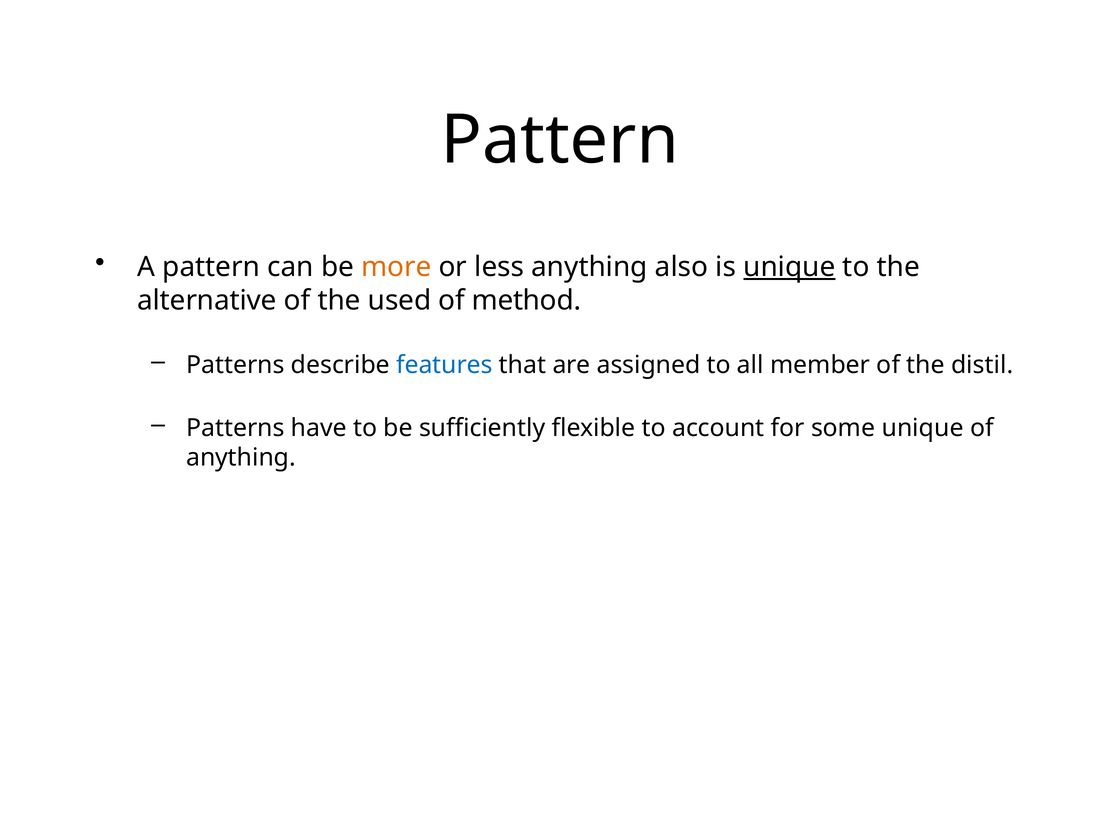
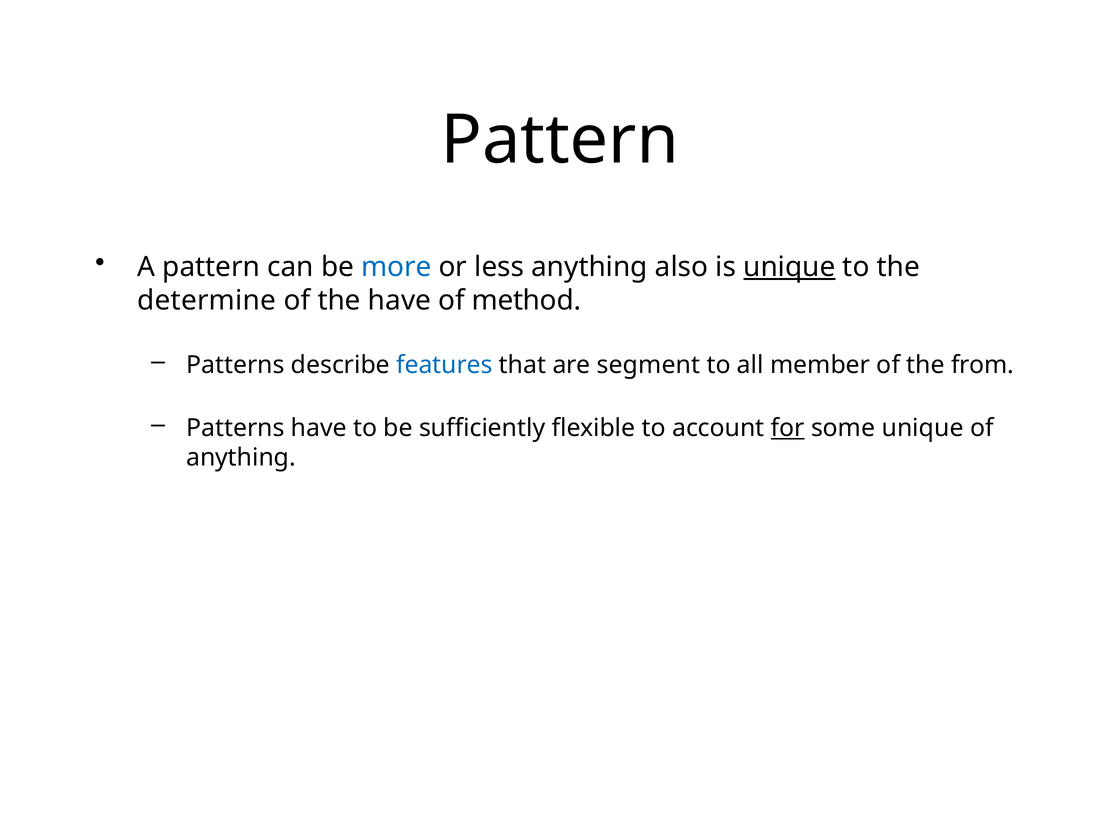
more colour: orange -> blue (396, 267)
alternative: alternative -> determine (207, 301)
the used: used -> have (400, 301)
assigned: assigned -> segment (648, 365)
distil: distil -> from (983, 365)
for underline: none -> present (788, 428)
